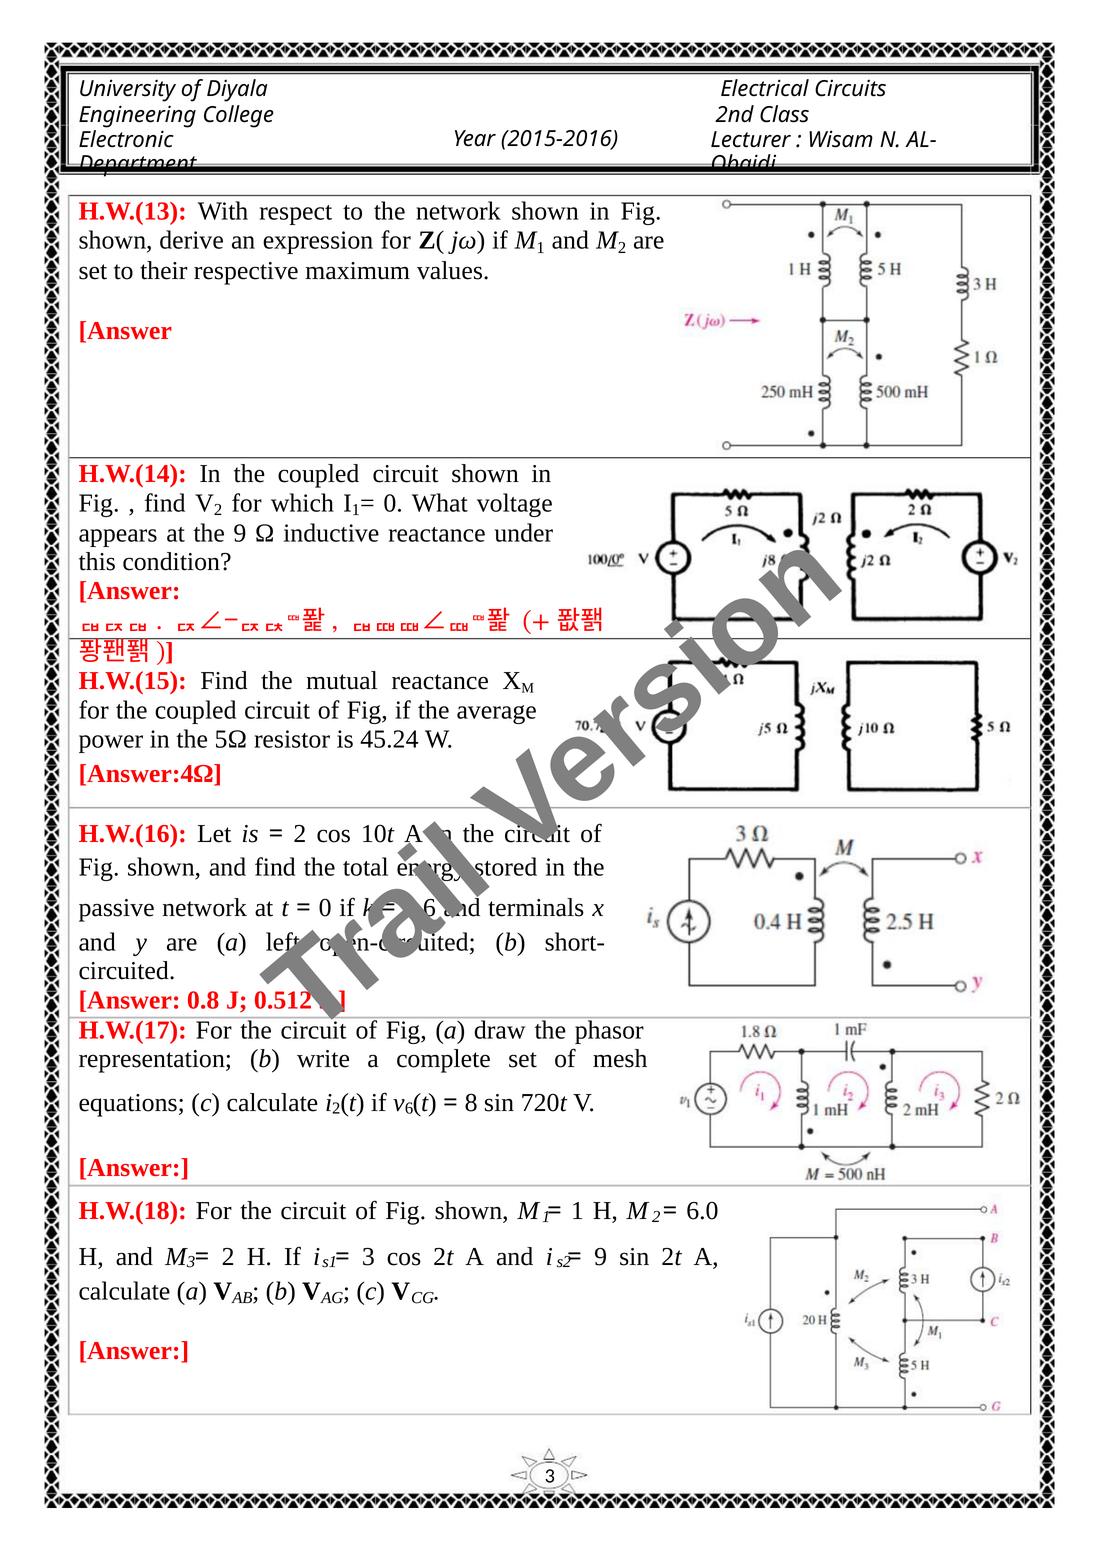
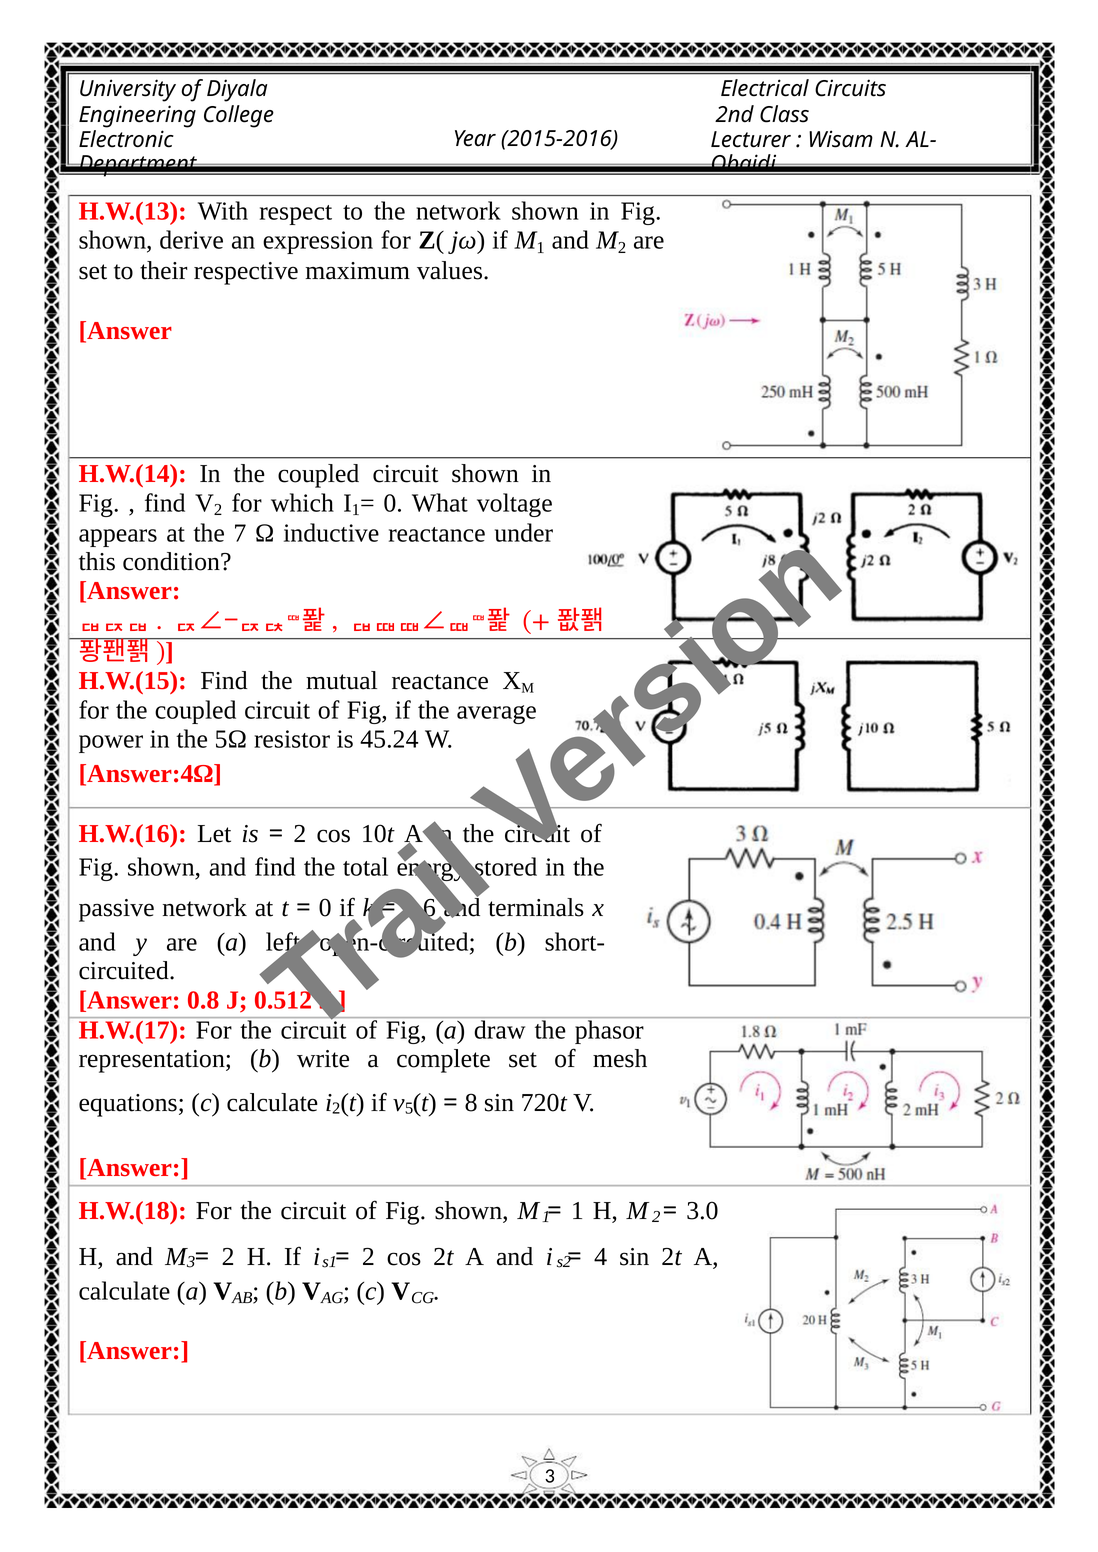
the 9: 9 -> 7 (240, 533)
6: 6 -> 5 (409, 1108)
6.0: 6.0 -> 3.0 (702, 1211)
3: 3 -> 2 (368, 1257)
9: 9 -> 4 (601, 1257)
